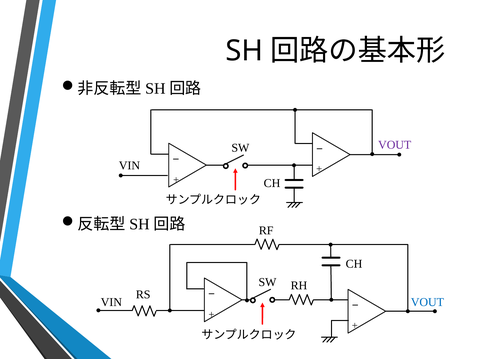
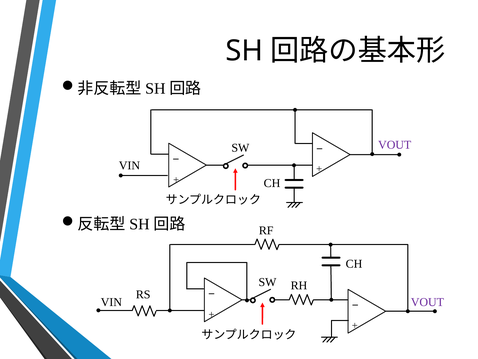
VOUT colour: blue -> purple (427, 302)
